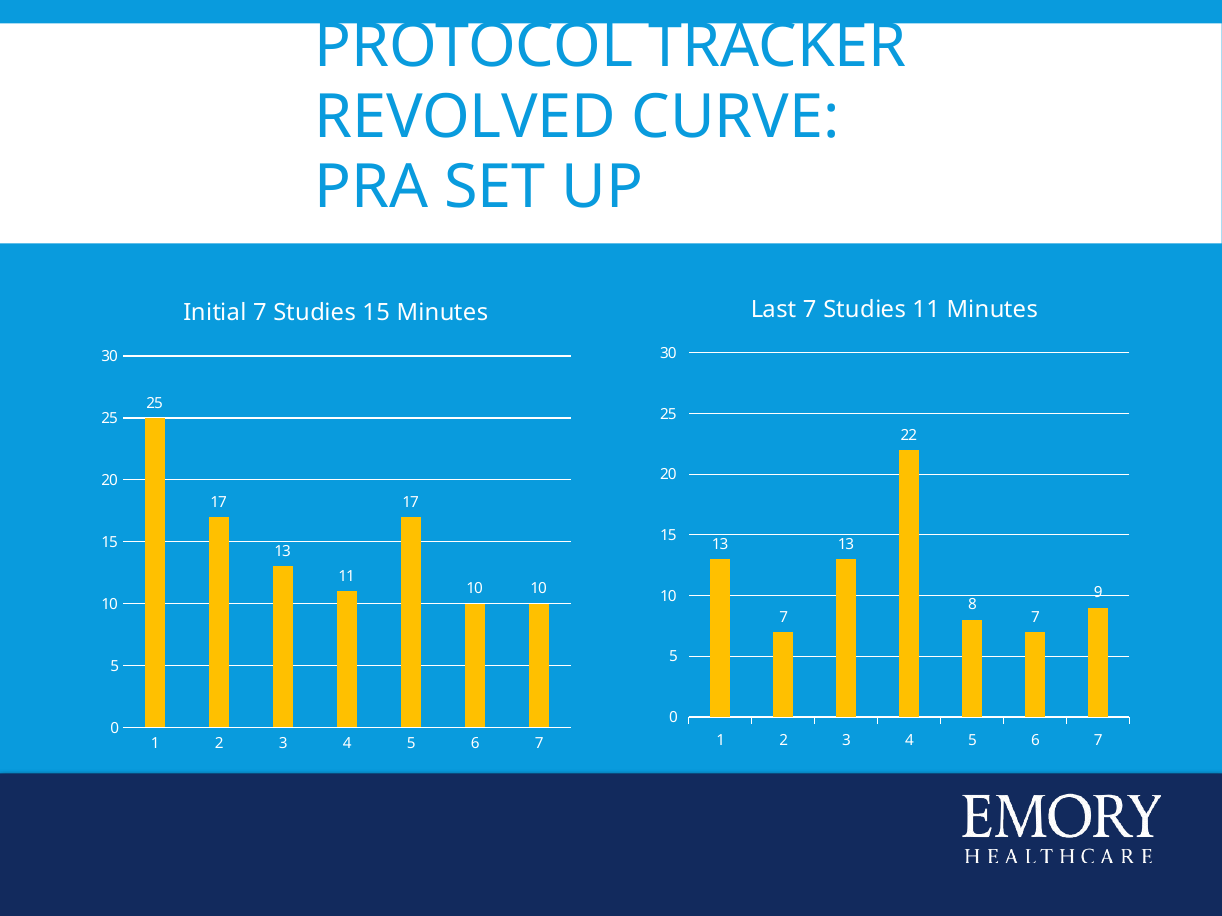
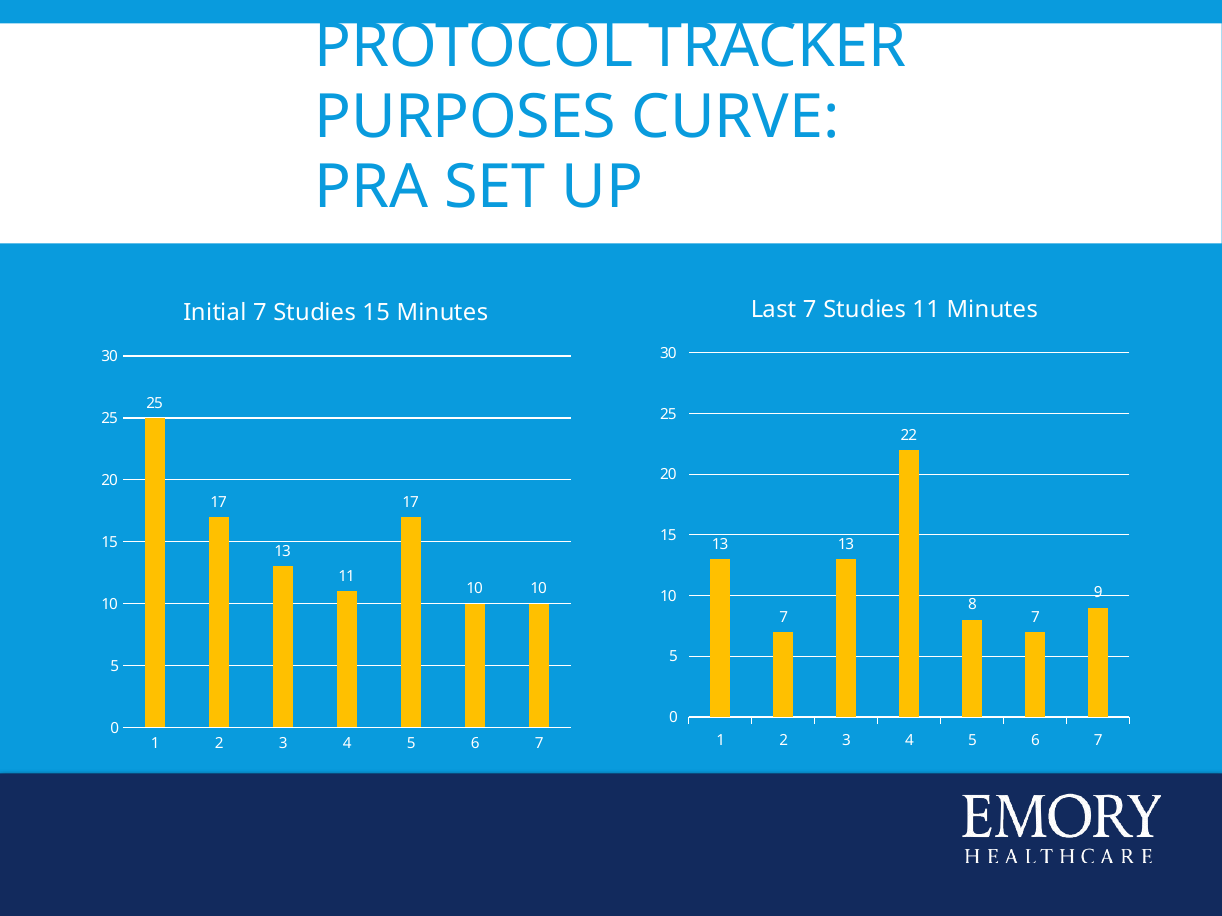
REVOLVED: REVOLVED -> PURPOSES (465, 117)
